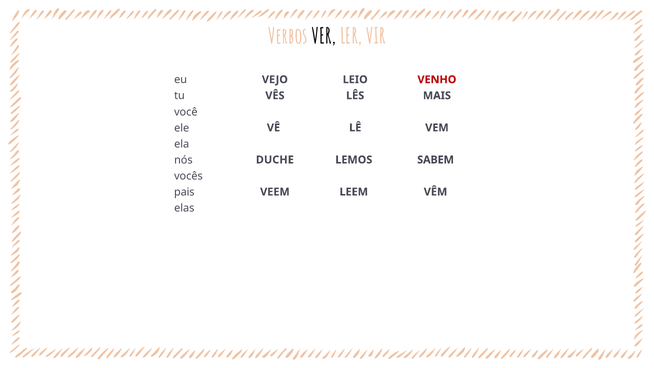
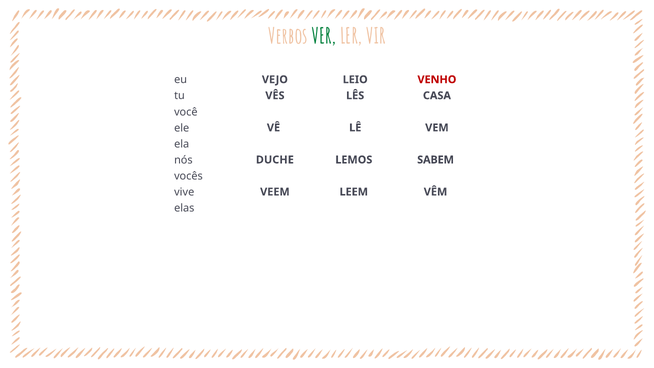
VER colour: black -> green (324, 36)
MAIS: MAIS -> CASA (437, 96)
pais: pais -> vive (184, 192)
